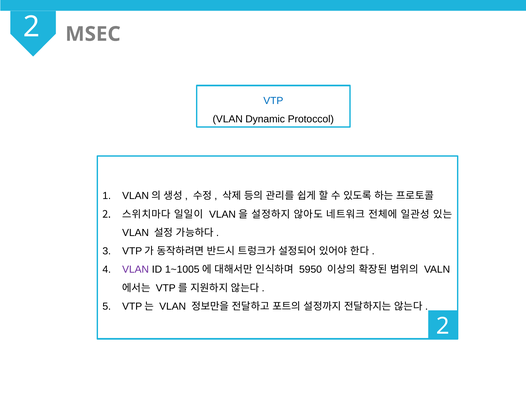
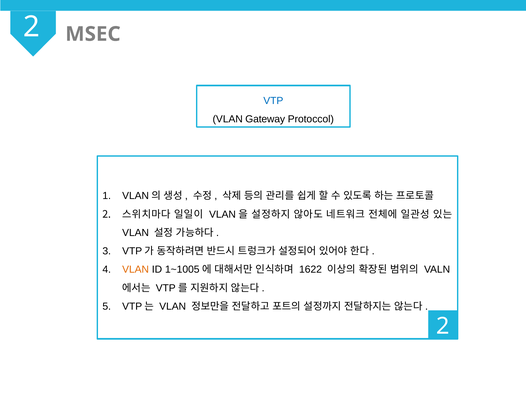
Dynamic: Dynamic -> Gateway (265, 119)
VLAN colour: purple -> orange (136, 269)
5950: 5950 -> 1622 (310, 269)
